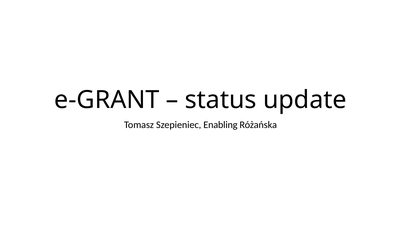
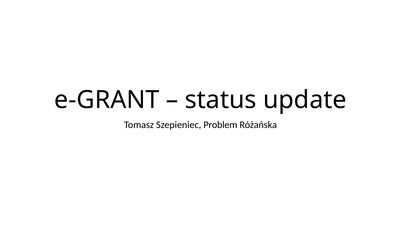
Enabling: Enabling -> Problem (220, 125)
